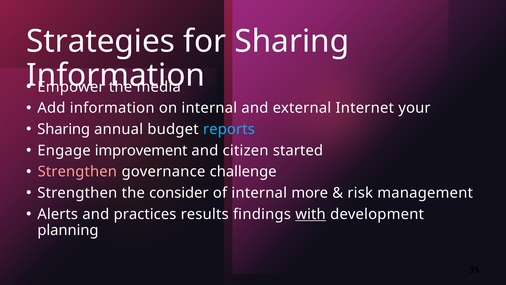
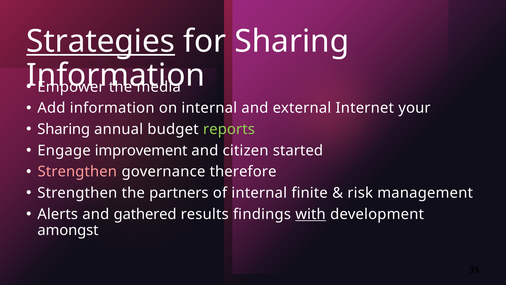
Strategies underline: none -> present (101, 41)
reports colour: light blue -> light green (229, 129)
challenge: challenge -> therefore (243, 172)
consider: consider -> partners (179, 193)
more: more -> finite (310, 193)
practices: practices -> gathered (145, 214)
planning: planning -> amongst (68, 230)
